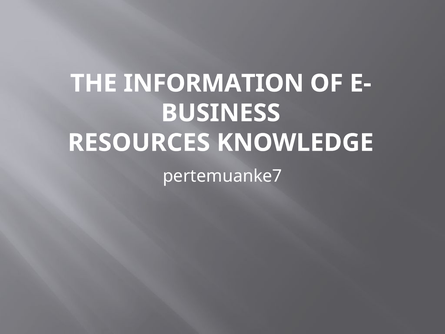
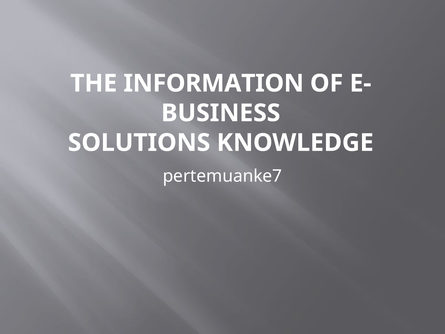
RESOURCES: RESOURCES -> SOLUTIONS (139, 143)
